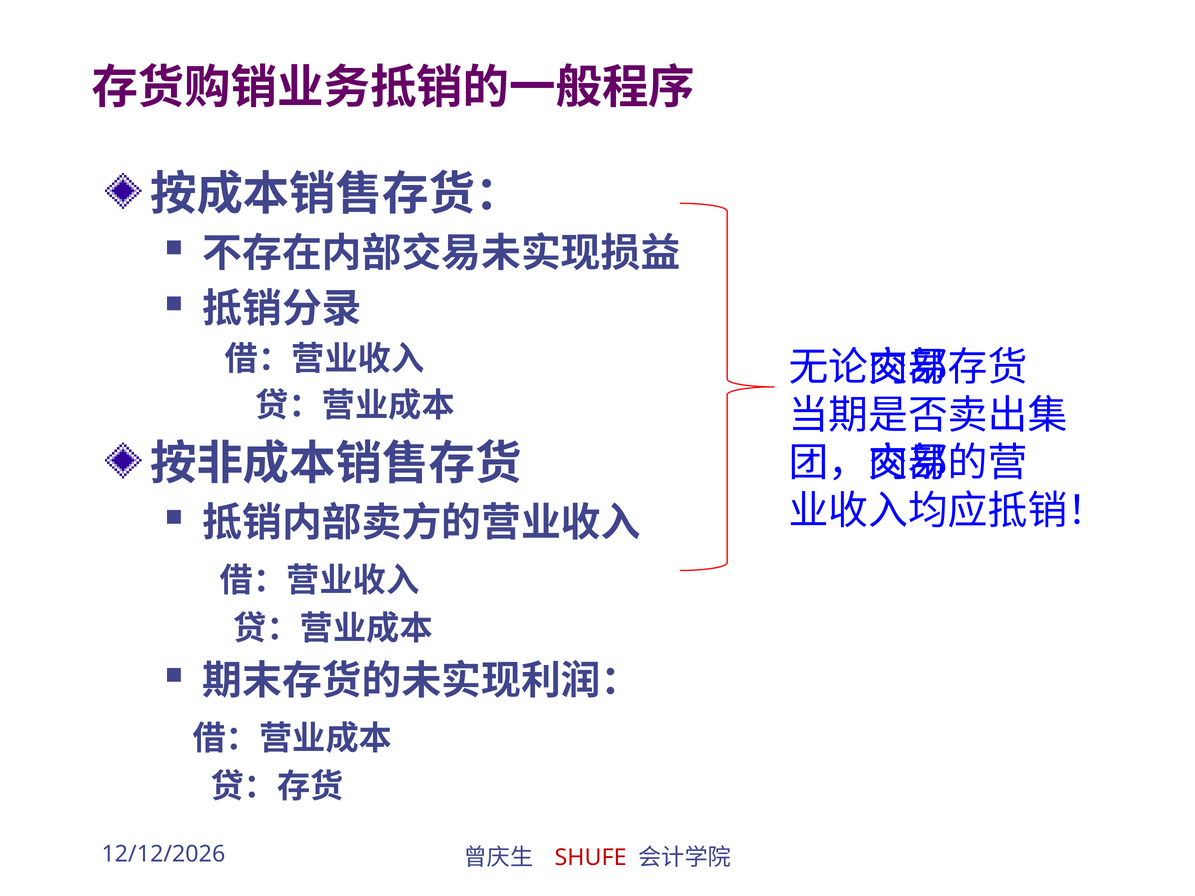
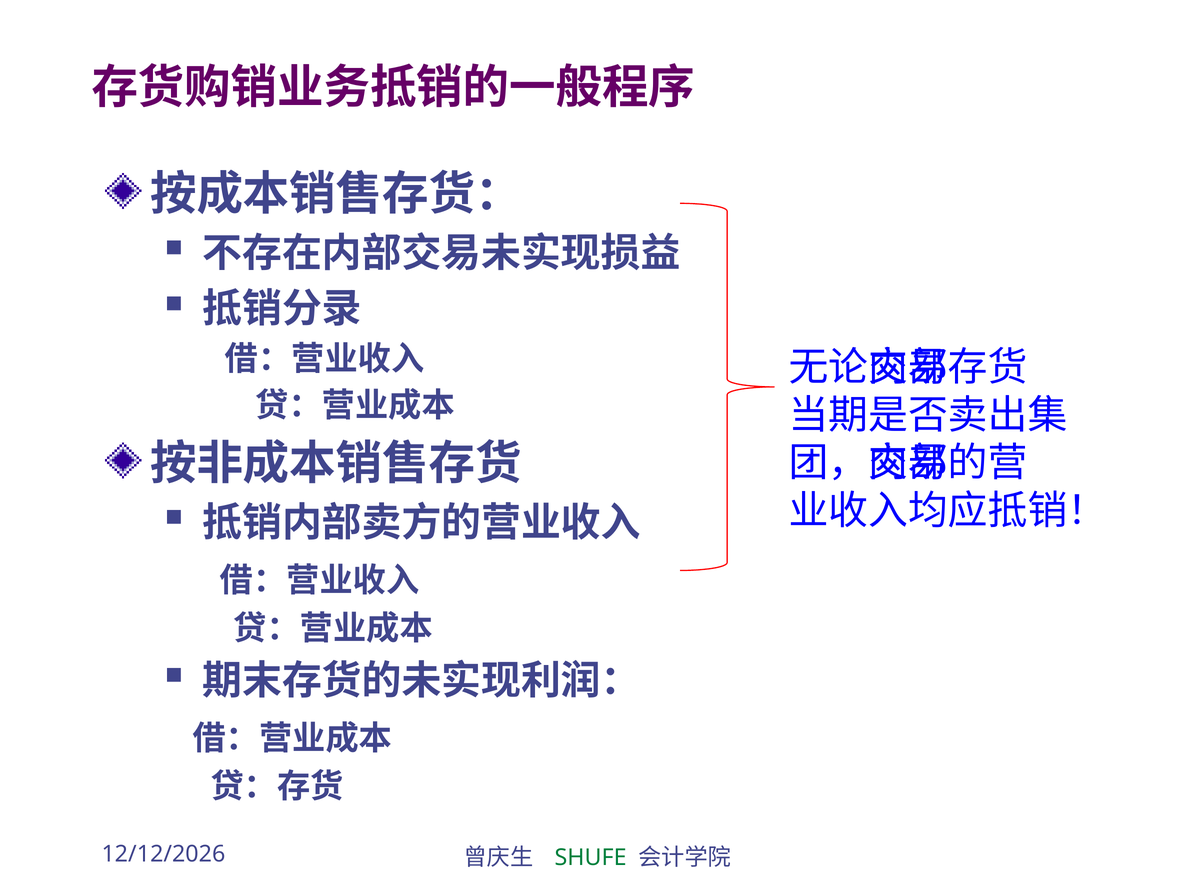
SHUFE colour: red -> green (591, 858)
